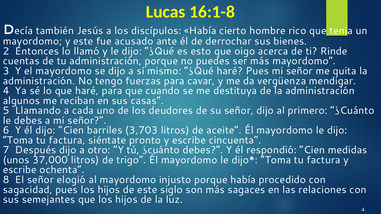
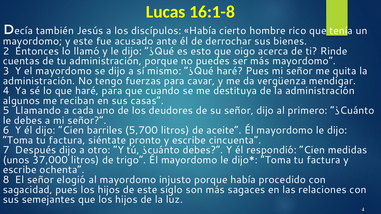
3,703: 3,703 -> 5,700 (142, 130)
